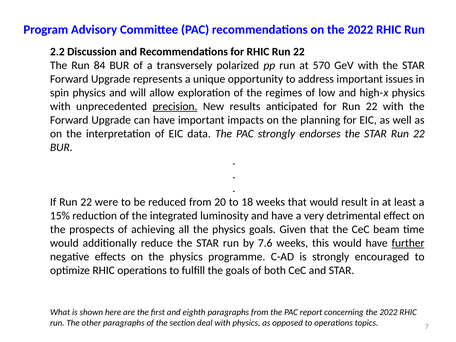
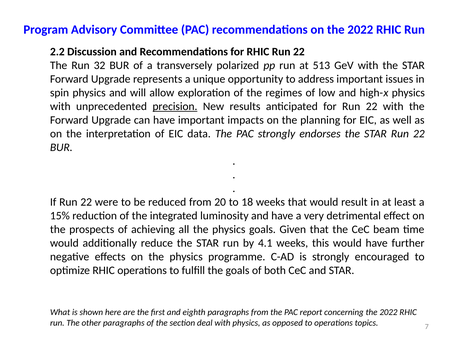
84: 84 -> 32 (100, 65)
570: 570 -> 513 (321, 65)
7.6: 7.6 -> 4.1 (265, 243)
further underline: present -> none (408, 243)
